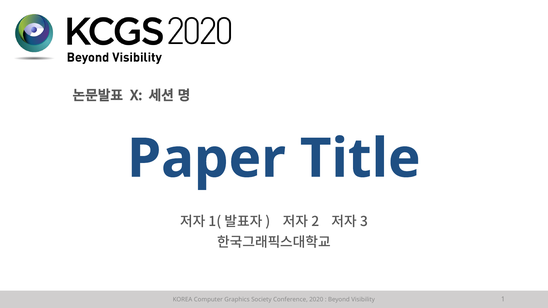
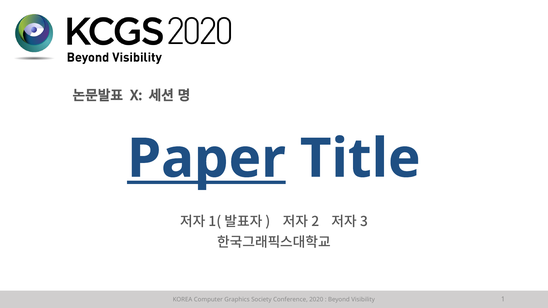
Paper underline: none -> present (206, 159)
